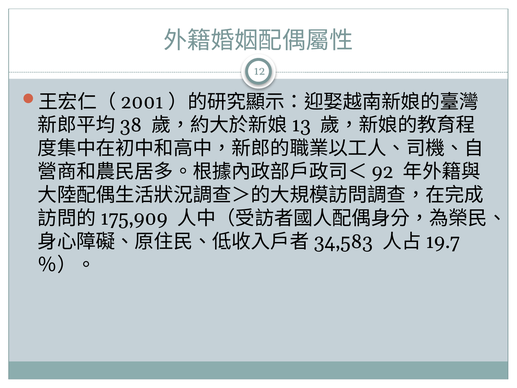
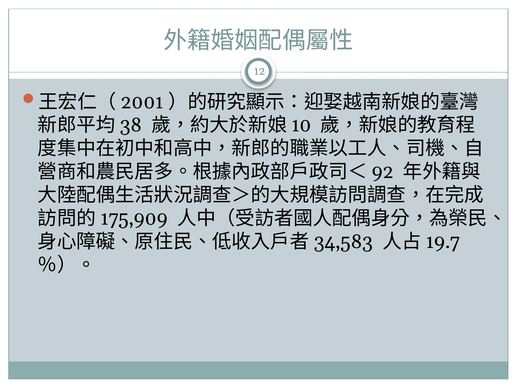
13: 13 -> 10 (301, 125)
